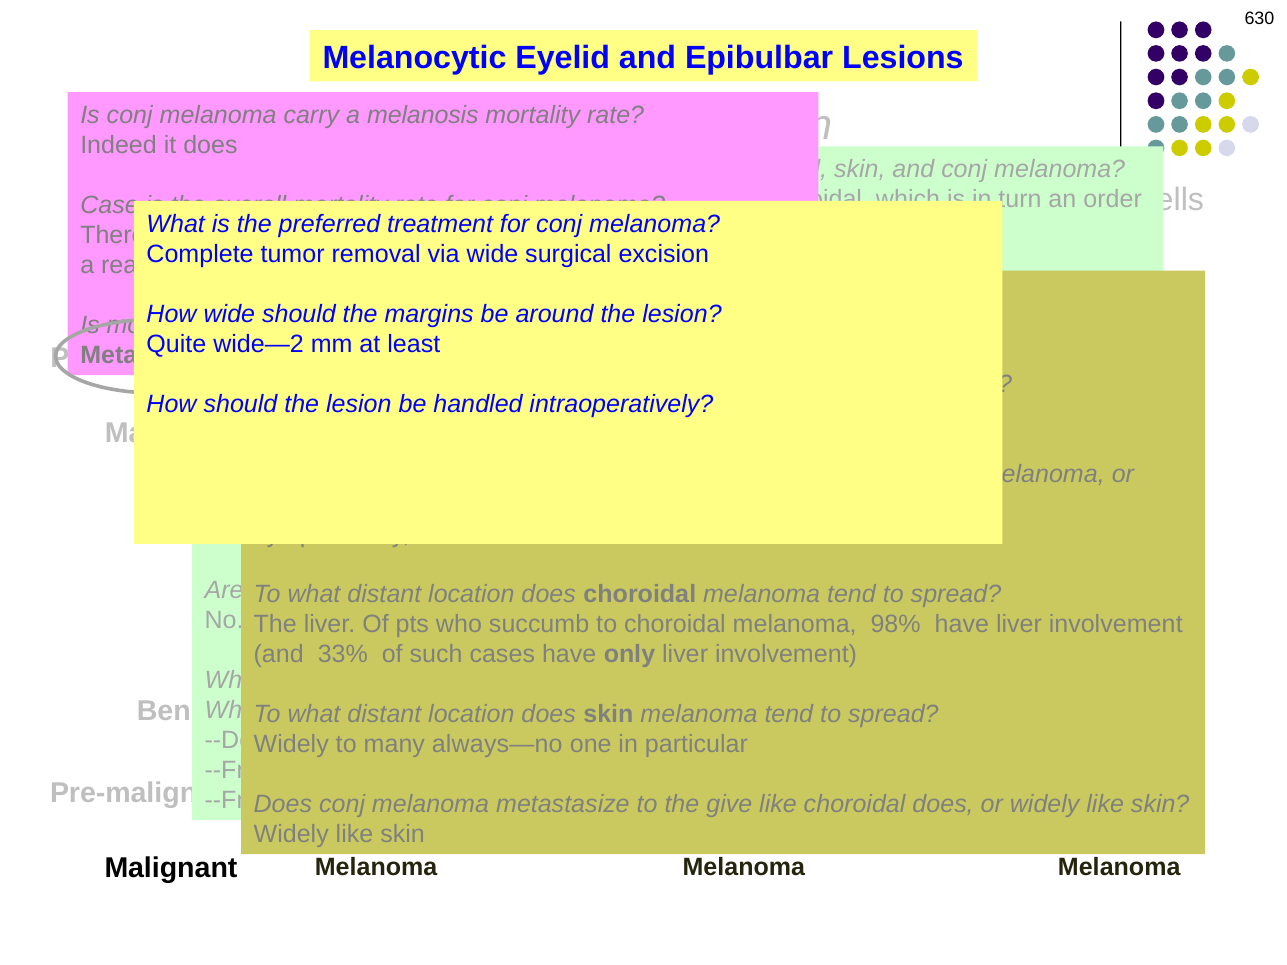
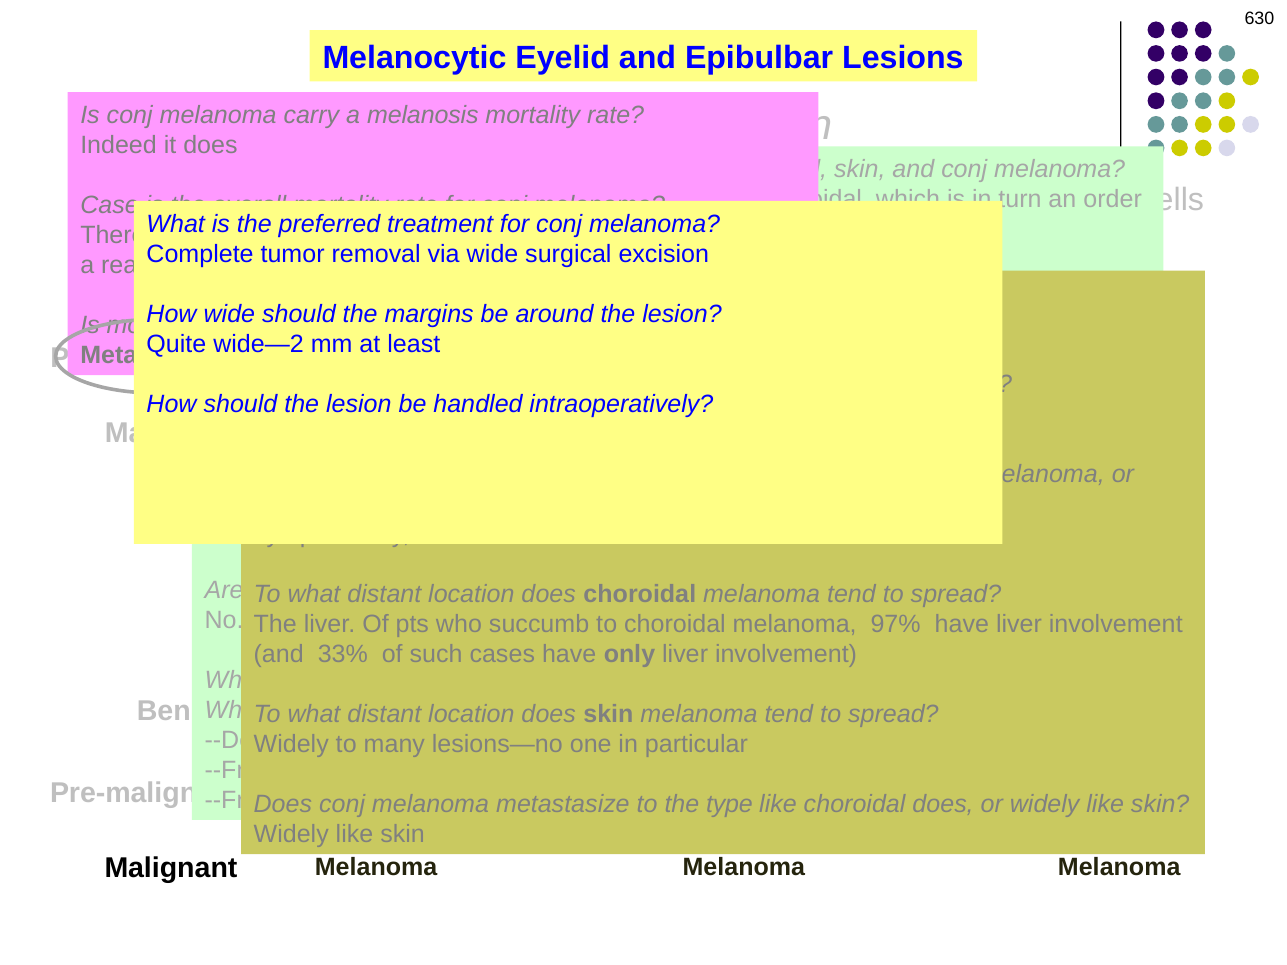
98%: 98% -> 97% (896, 624)
always—no: always—no -> lesions—no (497, 745)
give: give -> type (729, 805)
